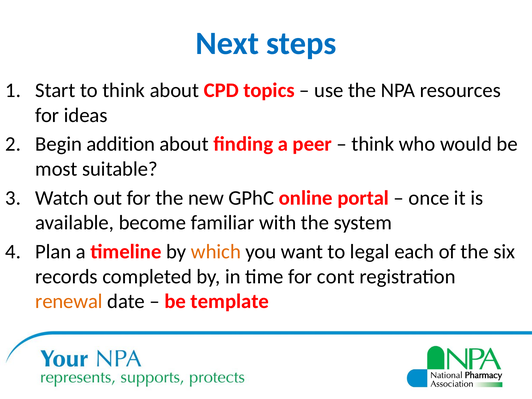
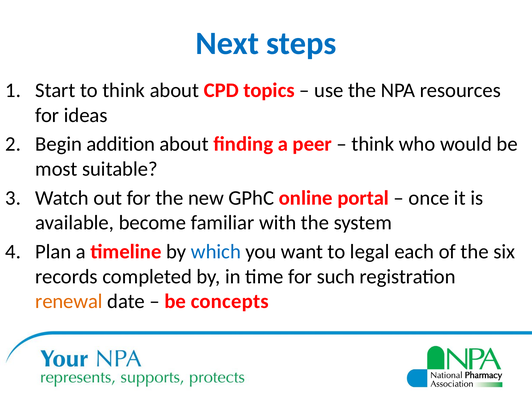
which colour: orange -> blue (216, 252)
cont: cont -> such (336, 277)
template: template -> concepts (230, 302)
